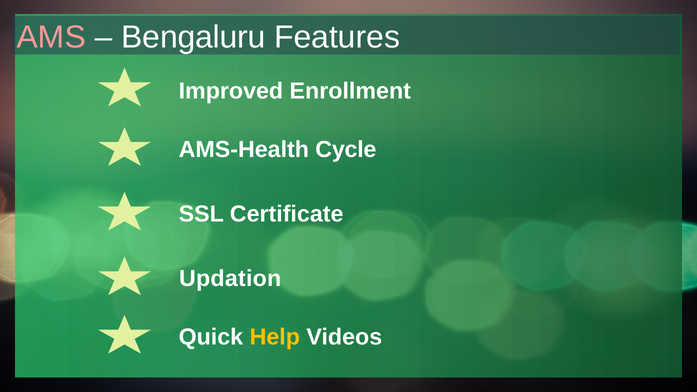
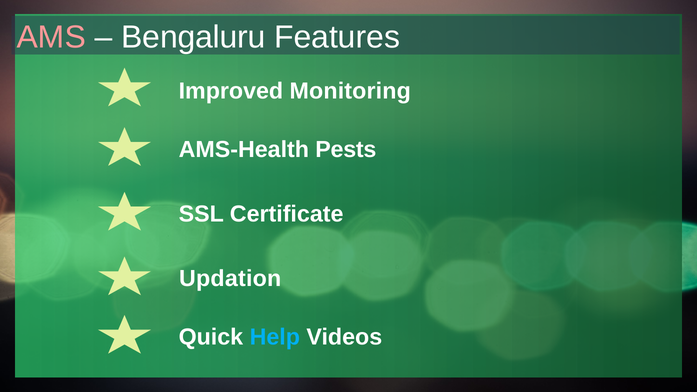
Enrollment: Enrollment -> Monitoring (350, 91)
Cycle: Cycle -> Pests (346, 149)
Help colour: yellow -> light blue (275, 337)
